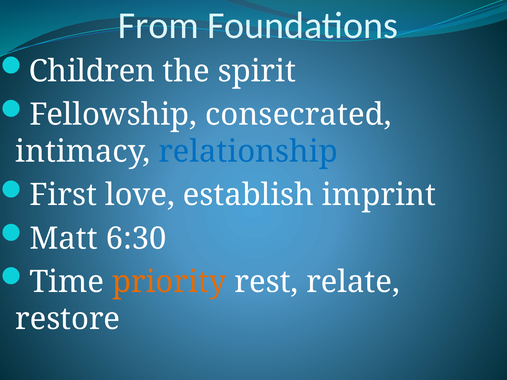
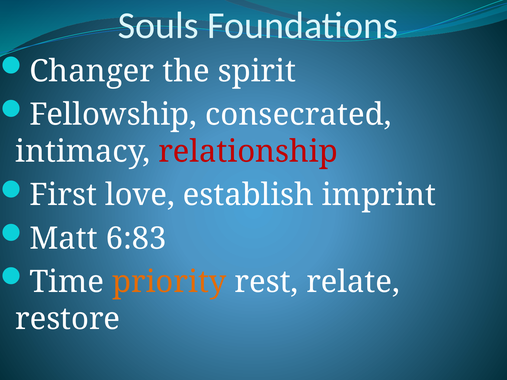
From: From -> Souls (158, 25)
Children: Children -> Changer (92, 71)
relationship colour: blue -> red (248, 152)
6:30: 6:30 -> 6:83 (136, 239)
